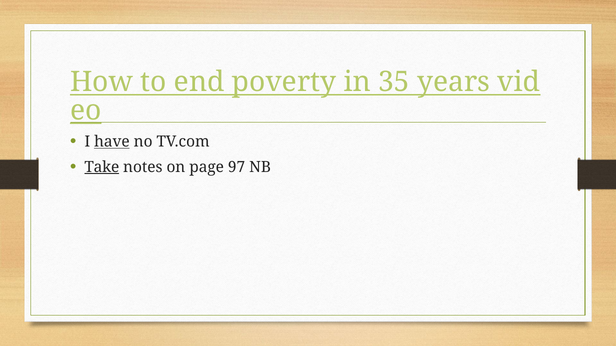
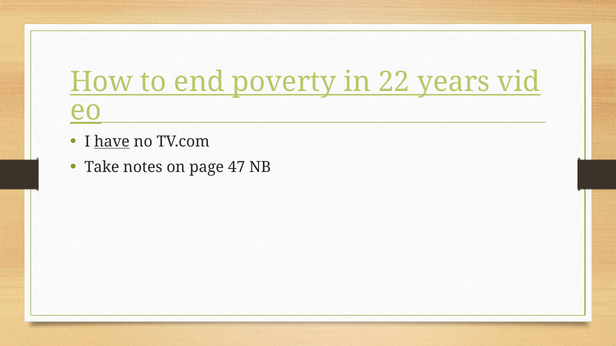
35: 35 -> 22 (394, 82)
Take underline: present -> none (102, 167)
97: 97 -> 47 (237, 167)
